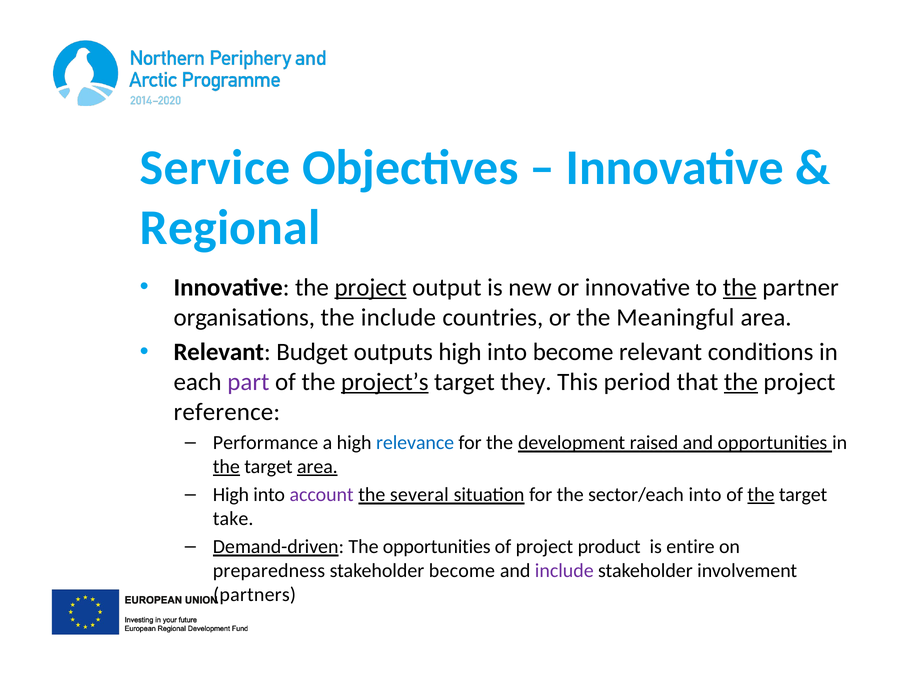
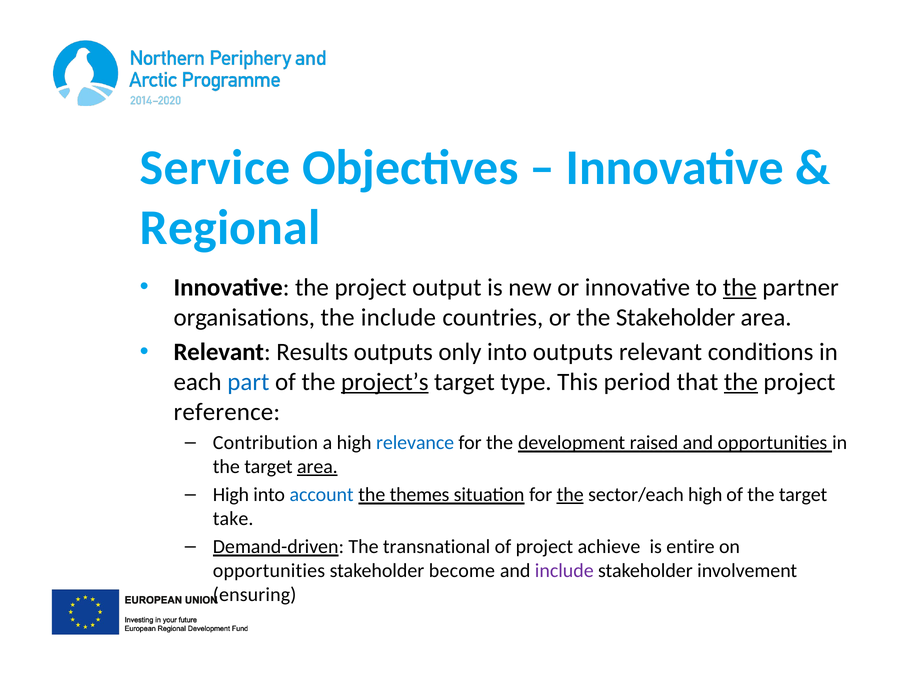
project underline: present -> none (371, 287)
the Meaningful: Meaningful -> Stakeholder (676, 317)
Budget: Budget -> Results (312, 352)
outputs high: high -> only (460, 352)
into become: become -> outputs (573, 352)
part colour: purple -> blue (248, 382)
they: they -> type (526, 382)
Performance: Performance -> Contribution (265, 443)
the underline: present -> none (226, 467)
account colour: purple -> blue (322, 495)
several: several -> themes (420, 495)
the underline: none -> present (570, 495)
sector/each into: into -> high (705, 495)
the underline: present -> none (761, 495)
The opportunities: opportunities -> transnational (437, 547)
product: product -> achieve (609, 547)
preparedness: preparedness -> opportunities (269, 571)
partners: partners -> ensuring (255, 595)
